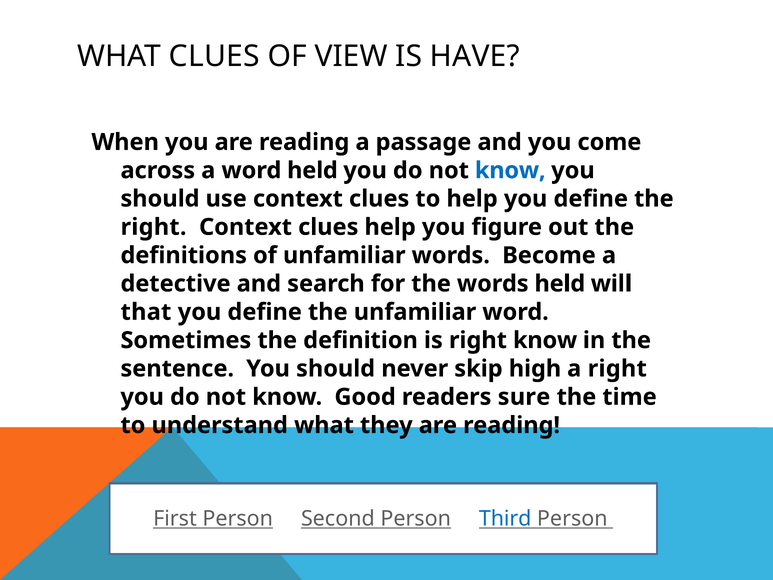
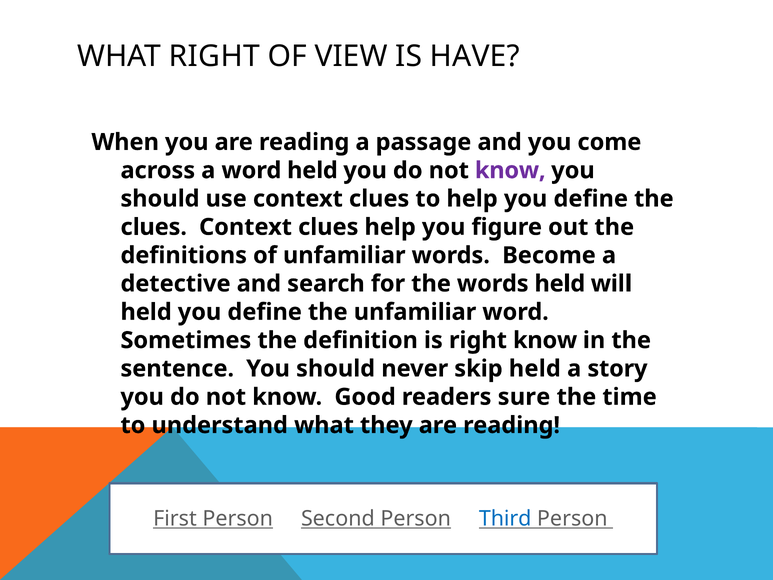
WHAT CLUES: CLUES -> RIGHT (214, 56)
know colour: blue -> purple (510, 170)
right: right -> clues (154, 227)
that: that -> held (146, 312)
skip high: high -> held (535, 368)
a right: right -> story (617, 368)
